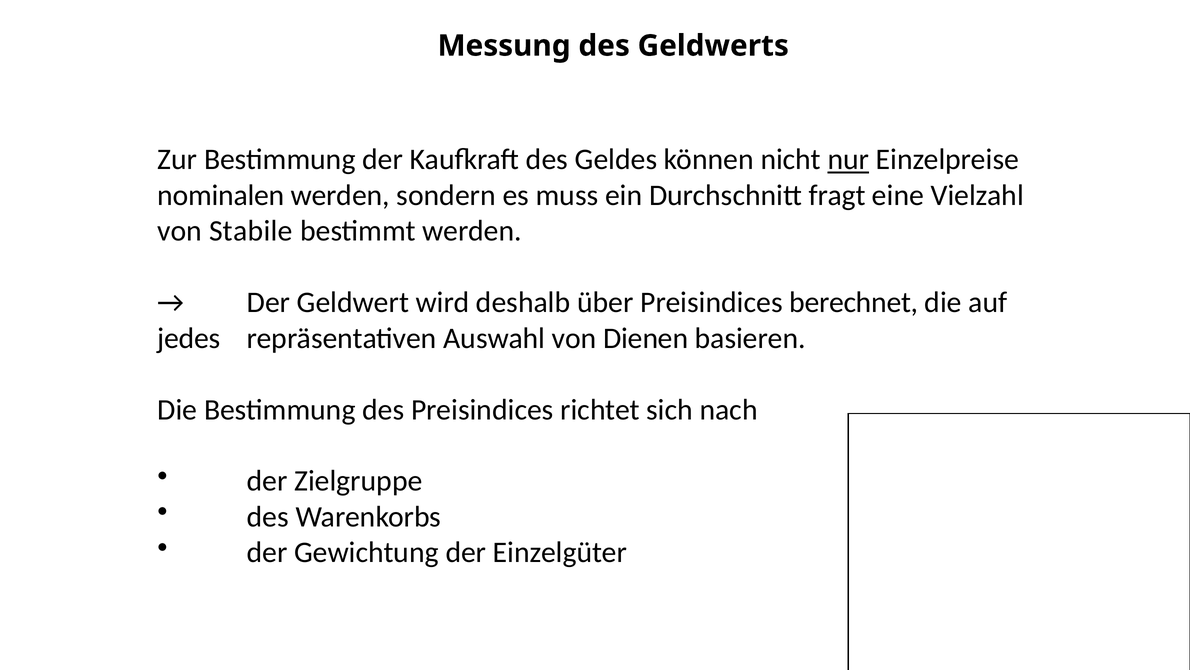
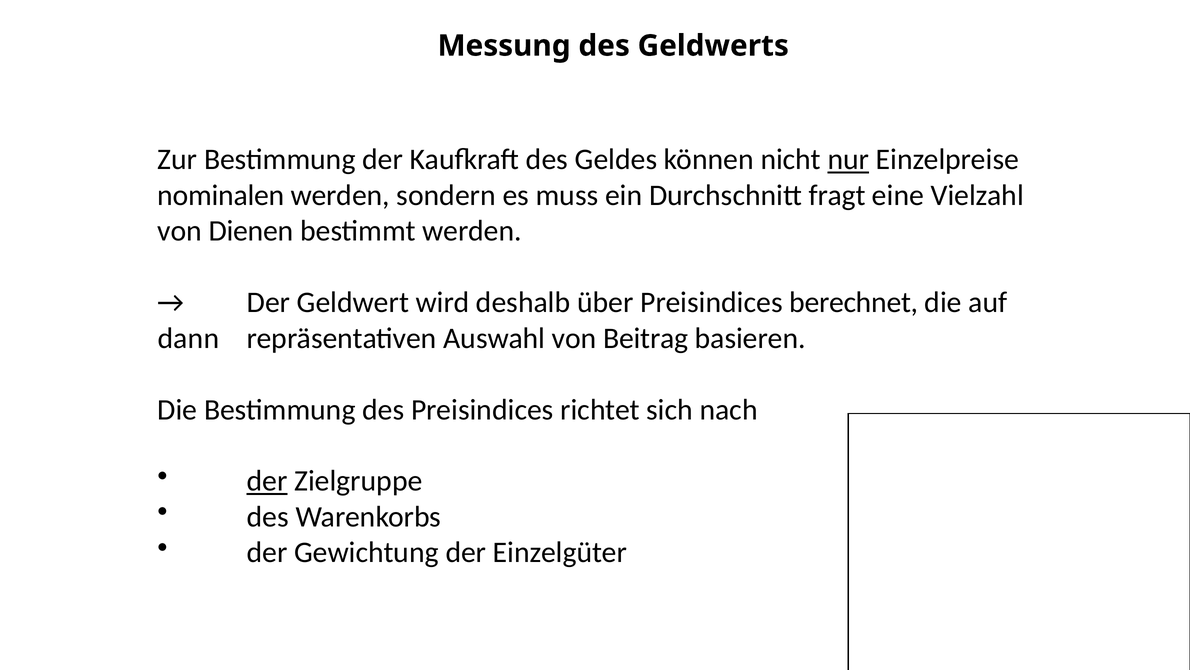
Stabile: Stabile -> Dienen (251, 231)
jedes: jedes -> dann (189, 338)
Dienen: Dienen -> Beitrag (646, 338)
der underline: none -> present (267, 481)
